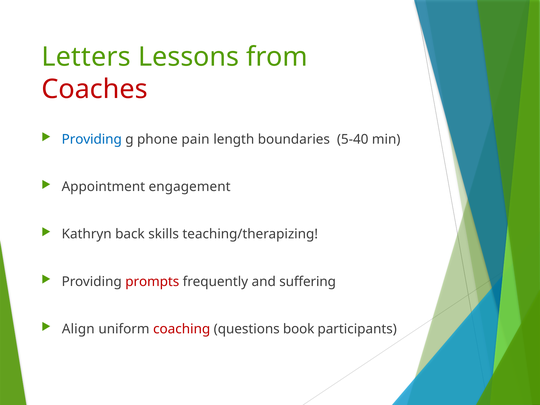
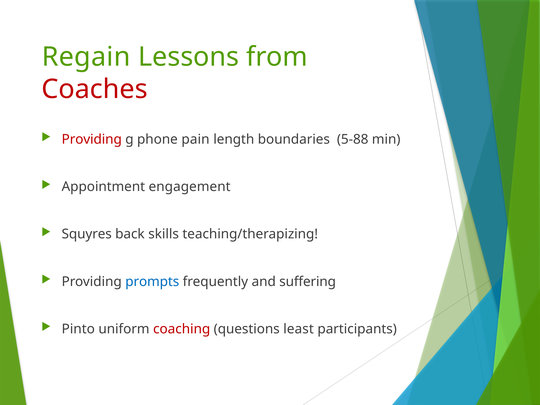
Letters: Letters -> Regain (86, 57)
Providing colour: blue -> red (92, 139)
5-40: 5-40 -> 5-88 (353, 139)
Kathryn: Kathryn -> Squyres (87, 234)
prompts colour: red -> blue (152, 282)
Align: Align -> Pinto (78, 329)
book: book -> least (299, 329)
